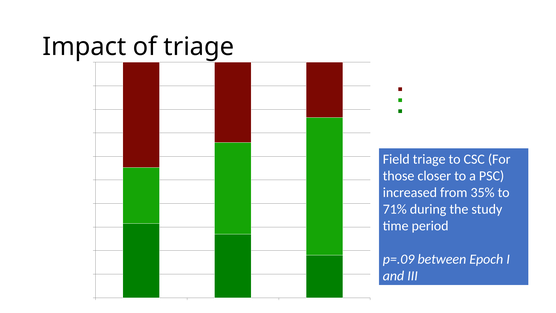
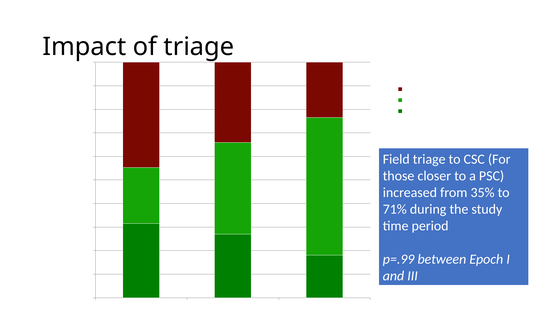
p=.09: p=.09 -> p=.99 (399, 259)
